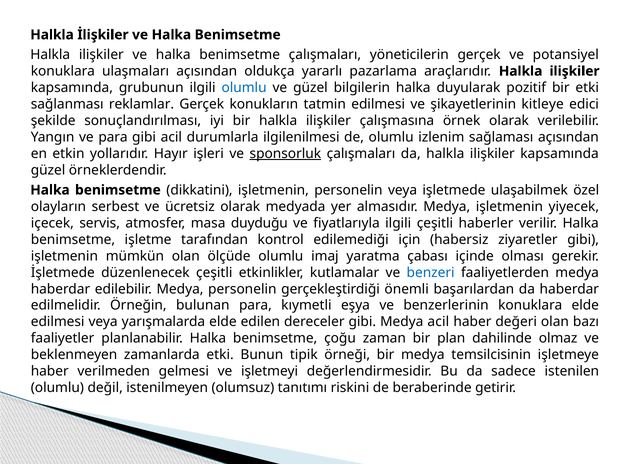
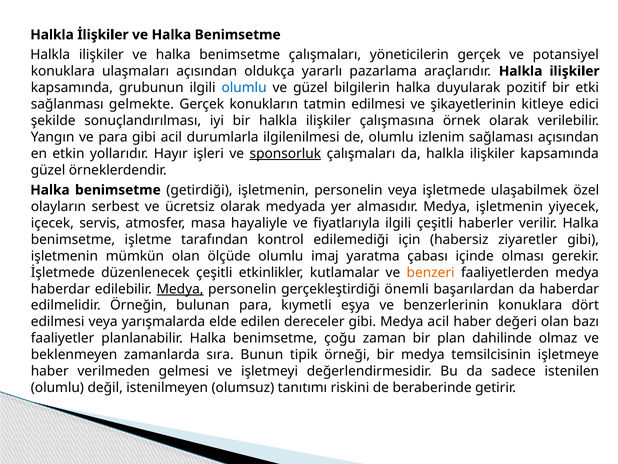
reklamlar: reklamlar -> gelmekte (141, 104)
dikkatini: dikkatini -> getirdiği (199, 190)
duyduğu: duyduğu -> hayaliyle (259, 223)
benzeri colour: blue -> orange (431, 272)
Medya underline: none -> present (180, 289)
konuklara elde: elde -> dört (585, 305)
zamanlarda etki: etki -> sıra (220, 355)
